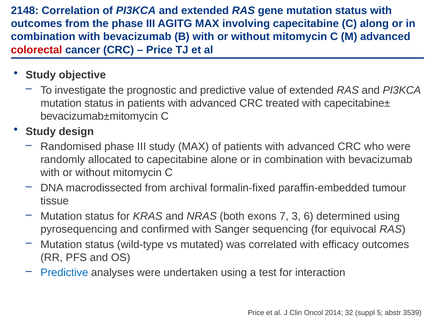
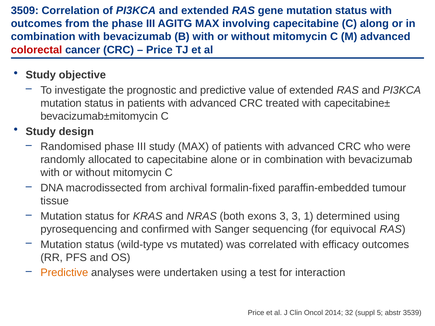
2148: 2148 -> 3509 (25, 11)
exons 7: 7 -> 3 (284, 216)
6: 6 -> 1 (309, 216)
Predictive colour: blue -> orange (64, 273)
